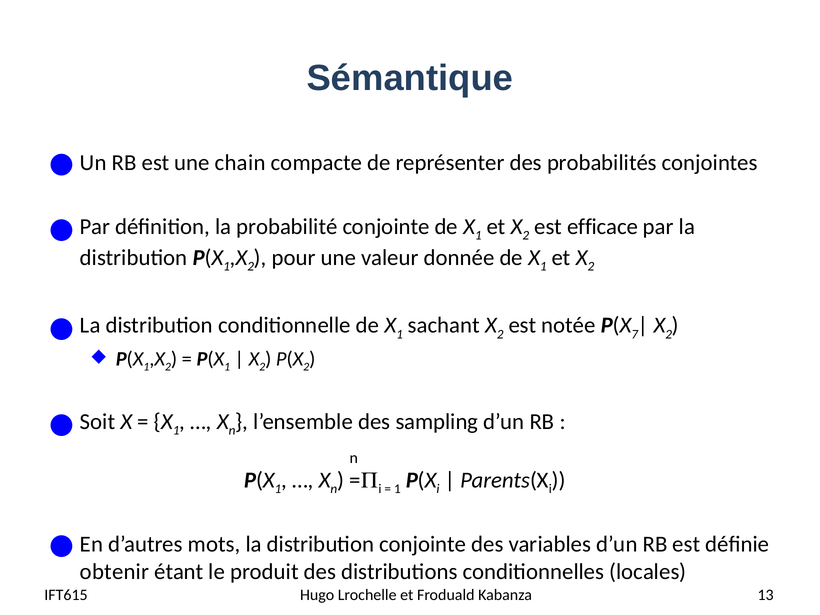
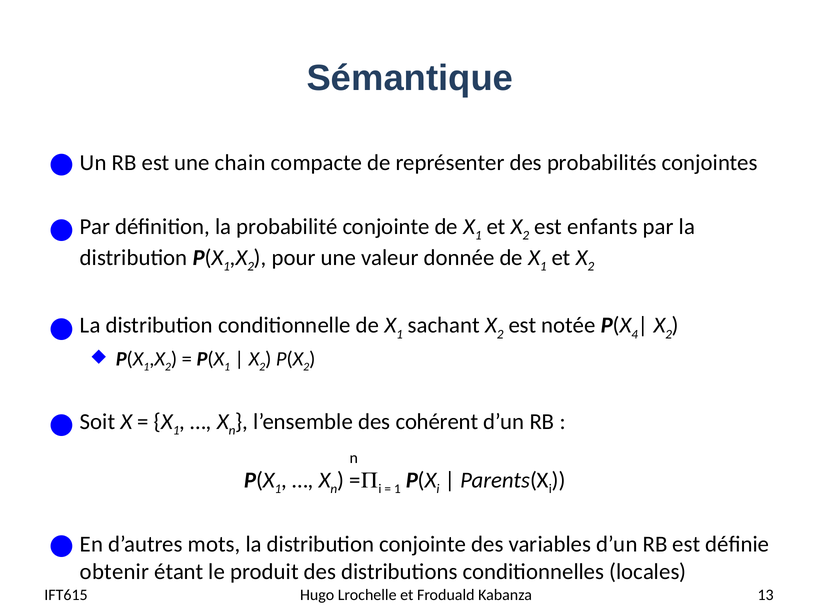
efficace: efficace -> enfants (602, 227)
7: 7 -> 4 (635, 334)
sampling: sampling -> cohérent (437, 422)
